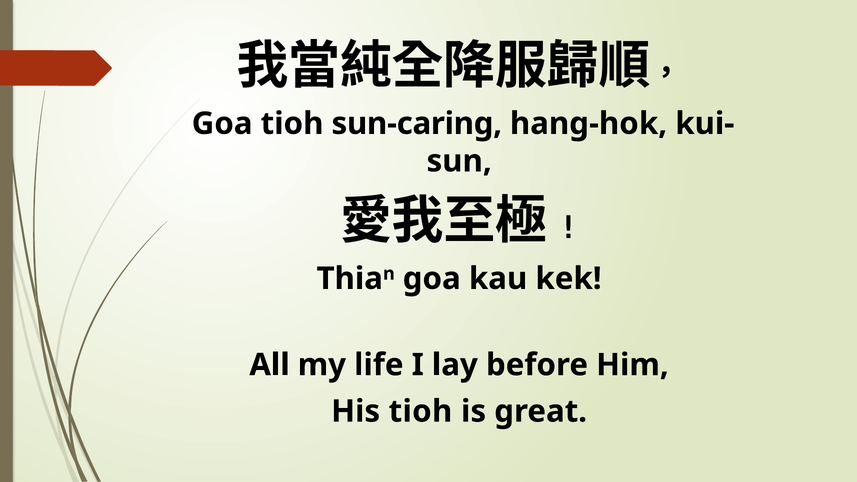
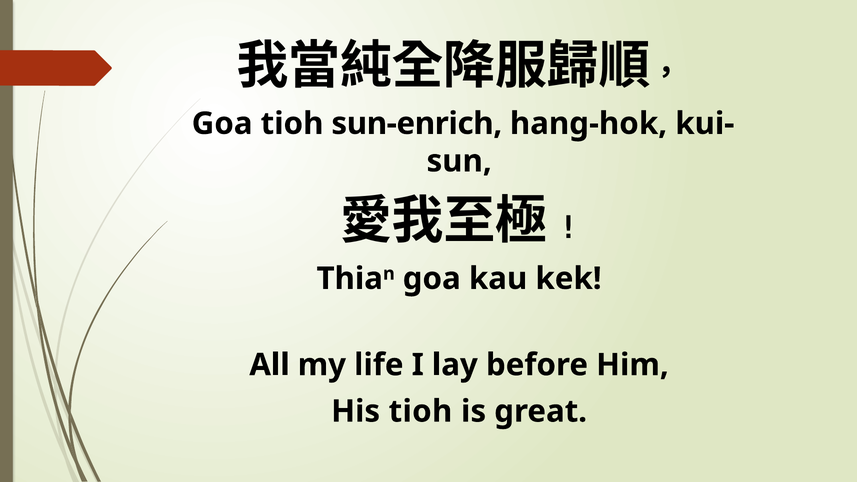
sun-caring: sun-caring -> sun-enrich (417, 124)
